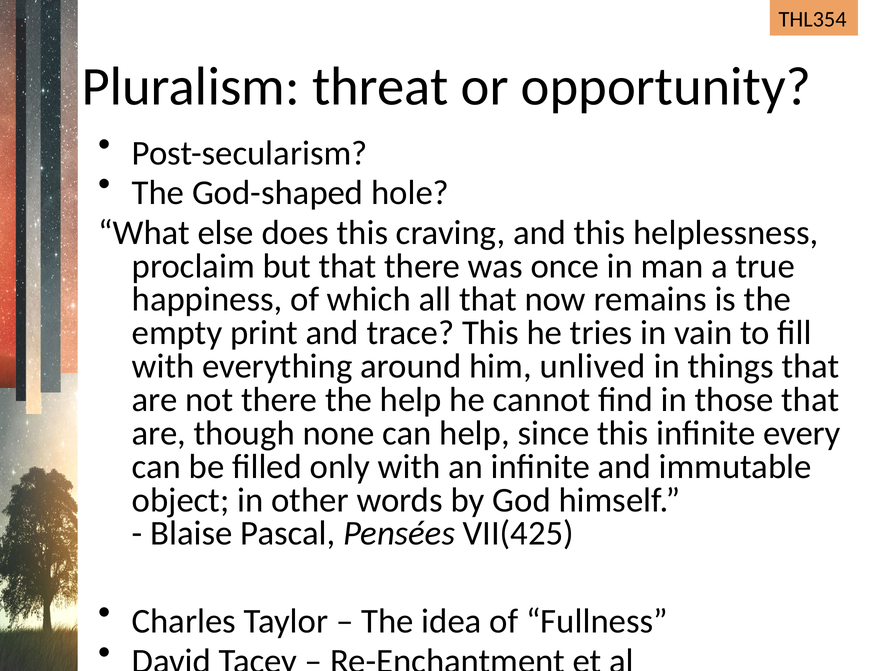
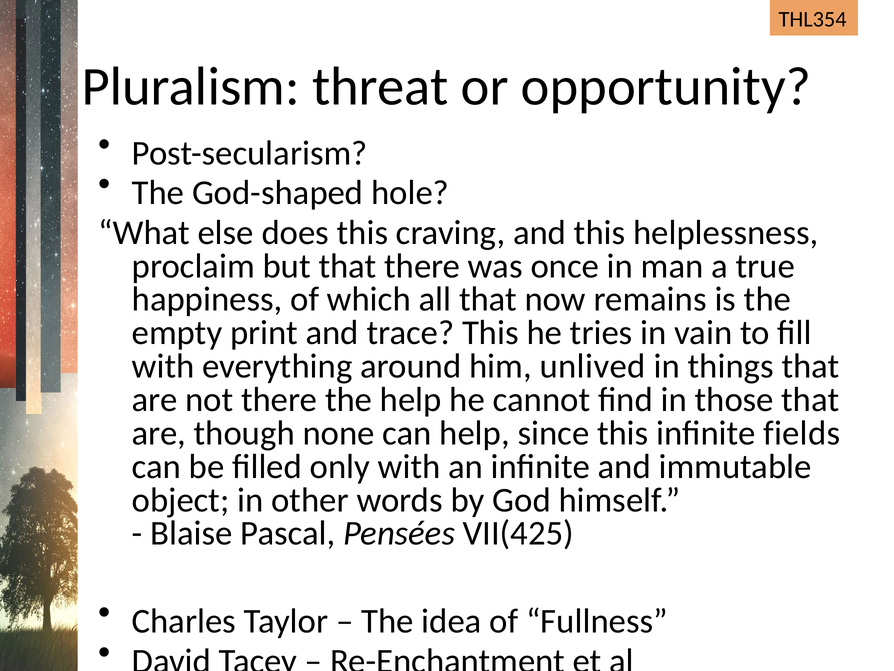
every: every -> fields (802, 433)
